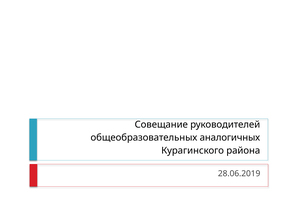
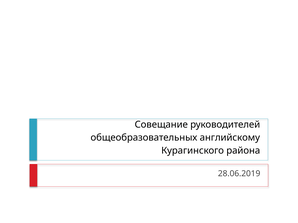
аналогичных: аналогичных -> английскому (230, 138)
